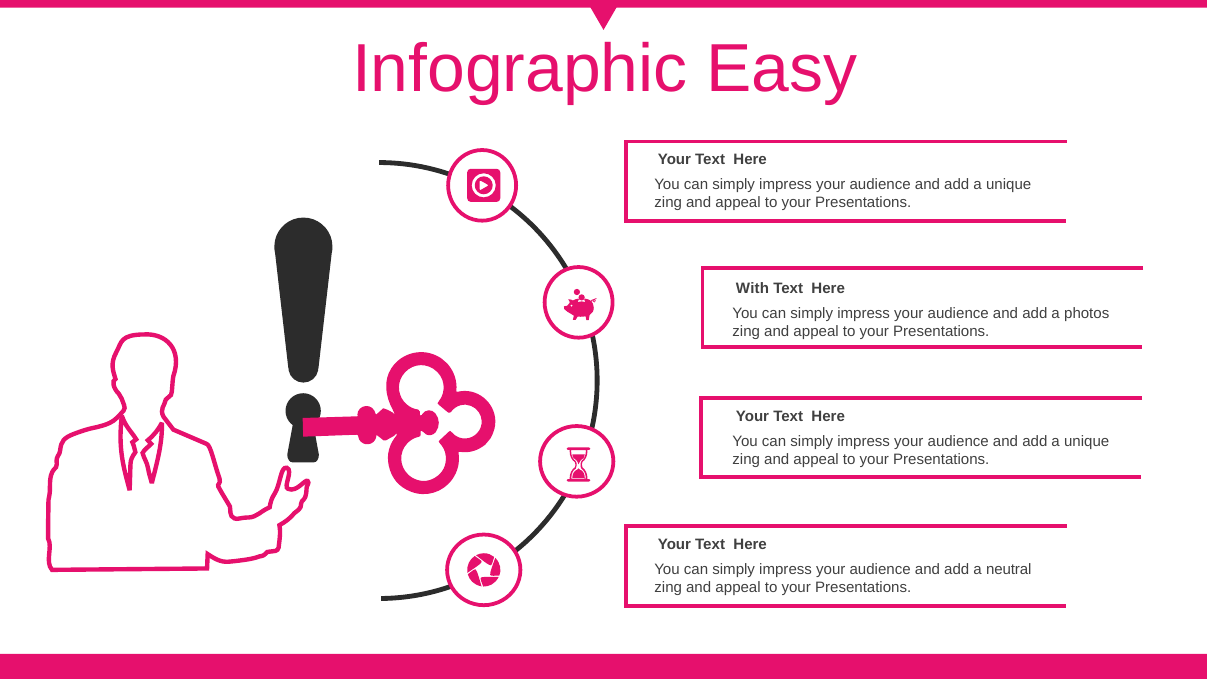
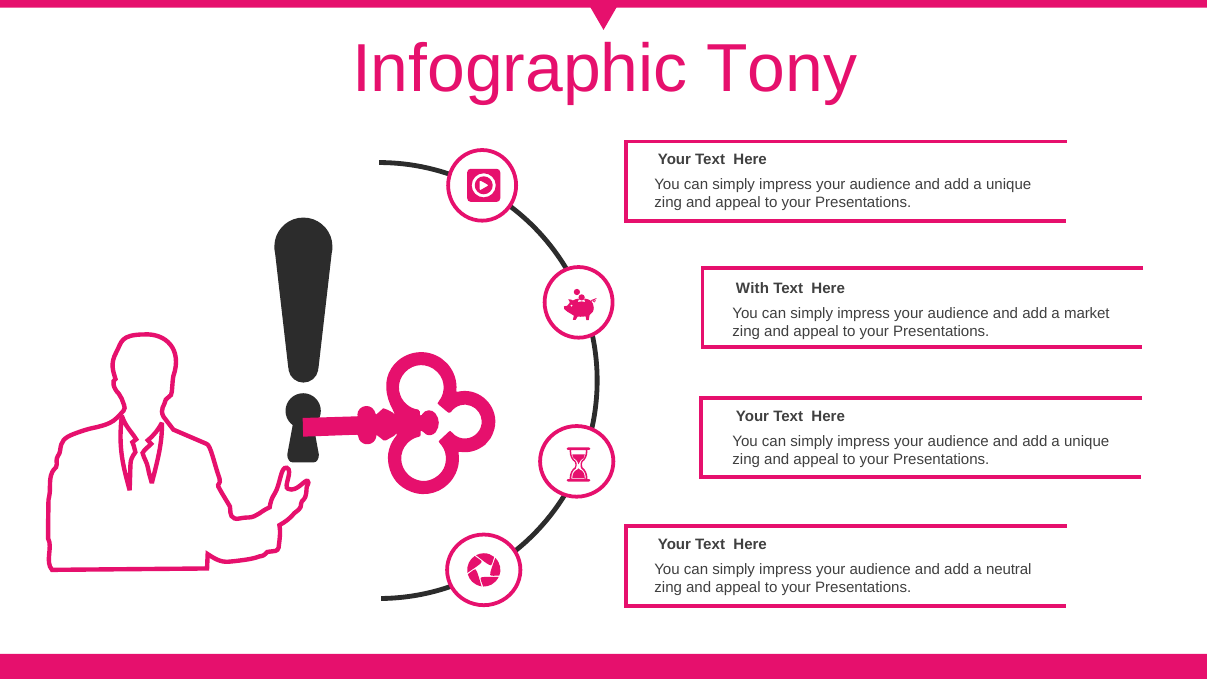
Easy: Easy -> Tony (782, 69)
photos: photos -> market (1087, 313)
